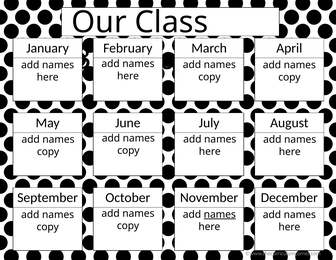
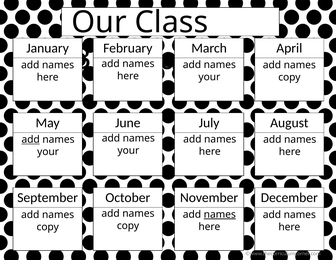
copy: copy -> your (209, 77)
add underline: none -> present (31, 139)
copy: copy -> your (128, 150)
copy: copy -> your (48, 152)
